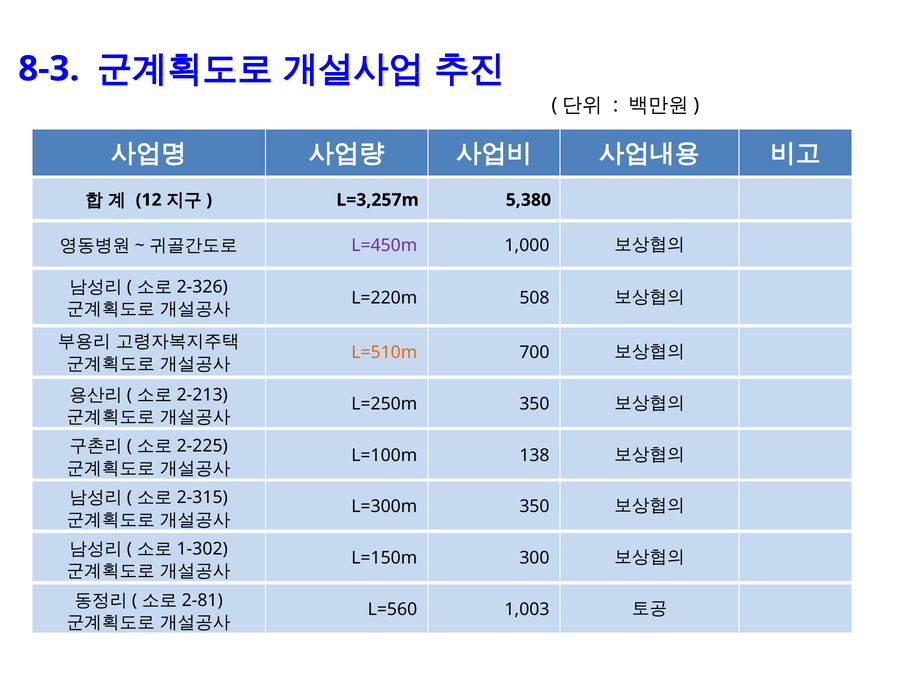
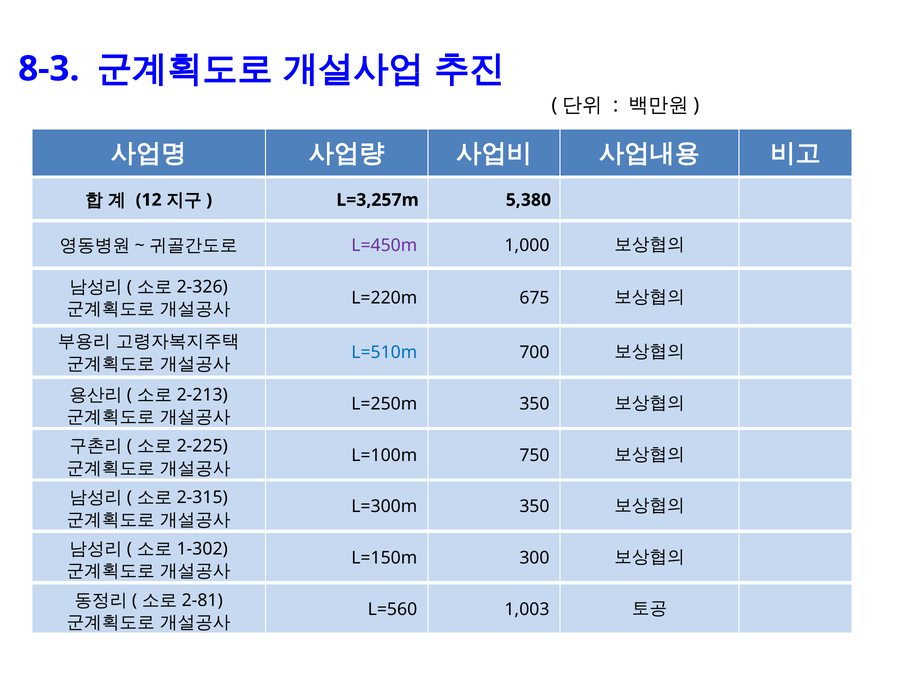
508: 508 -> 675 (534, 298)
L=510m colour: orange -> blue (384, 352)
138: 138 -> 750 (534, 455)
